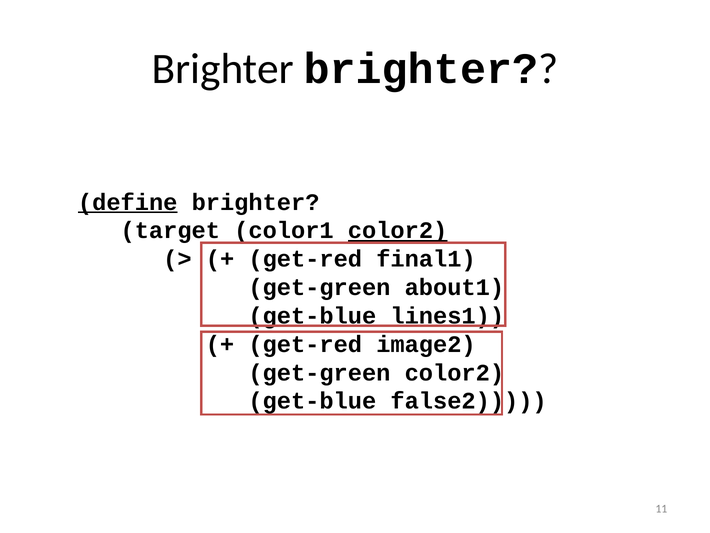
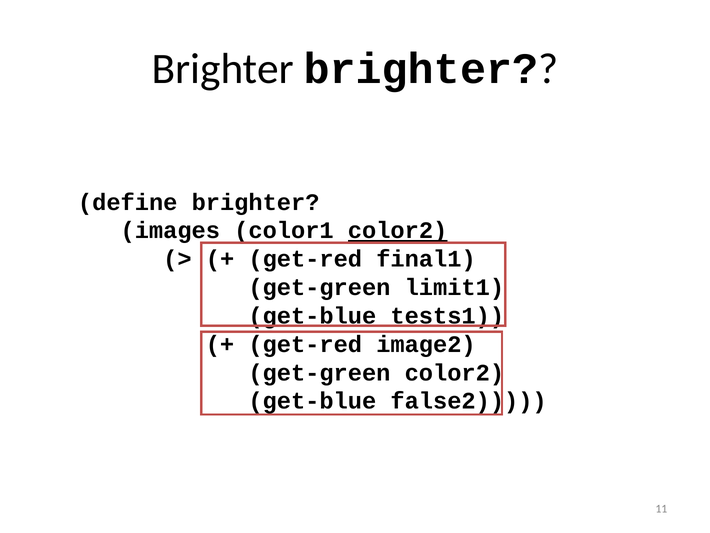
define underline: present -> none (128, 202)
target: target -> images (170, 230)
about1: about1 -> limit1 (454, 287)
lines1: lines1 -> tests1 (447, 316)
